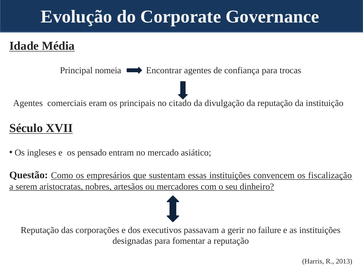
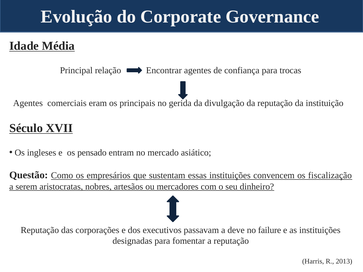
nomeia: nomeia -> relação (108, 71)
citado: citado -> gerida (180, 103)
gerir: gerir -> deve (236, 230)
